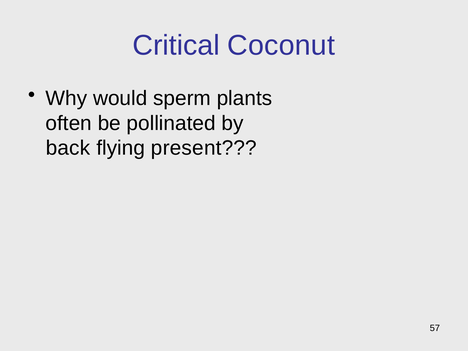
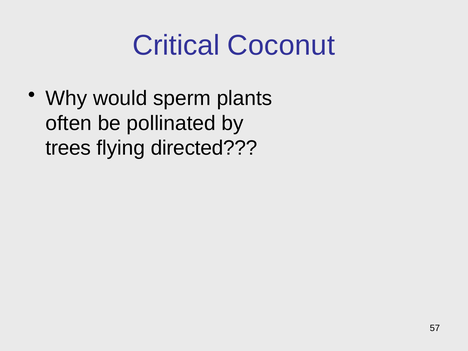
back: back -> trees (68, 148)
present: present -> directed (204, 148)
